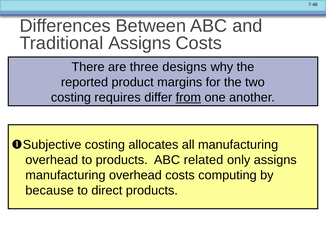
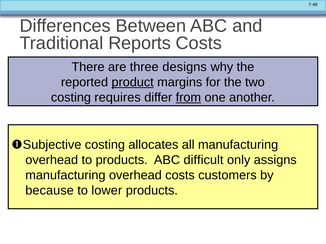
Traditional Assigns: Assigns -> Reports (140, 43)
product underline: none -> present (133, 82)
related: related -> difficult (204, 160)
computing: computing -> customers (227, 176)
direct: direct -> lower (107, 191)
